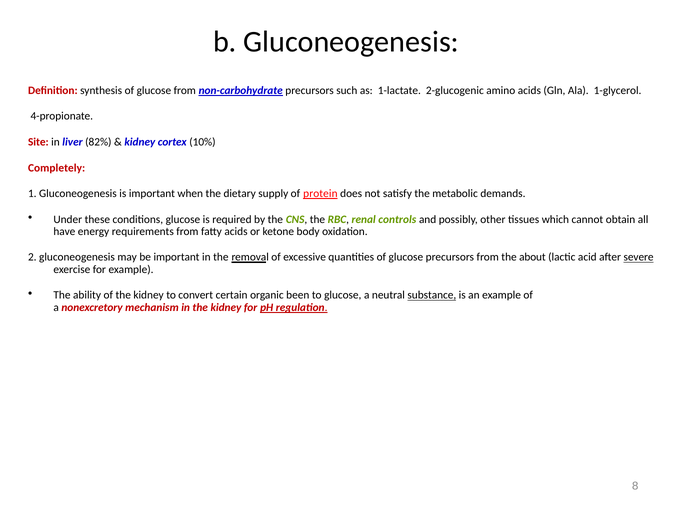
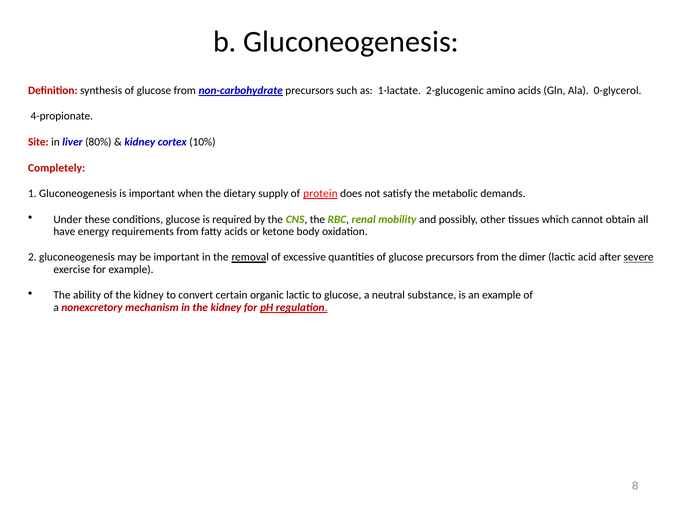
1-glycerol: 1-glycerol -> 0-glycerol (618, 91)
82%: 82% -> 80% (98, 142)
controls: controls -> mobility (397, 219)
about: about -> dimer (532, 257)
organic been: been -> lactic (298, 295)
substance underline: present -> none (432, 295)
